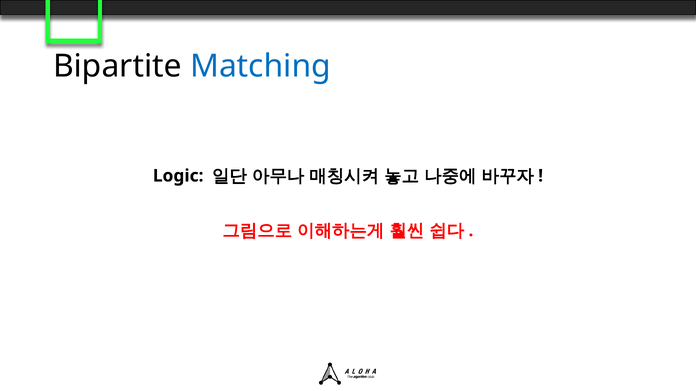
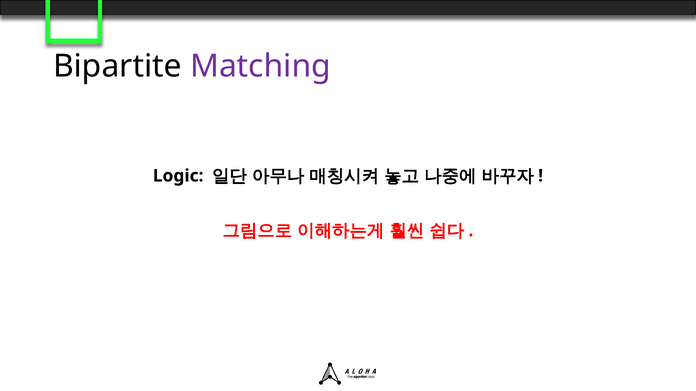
Matching colour: blue -> purple (261, 66)
